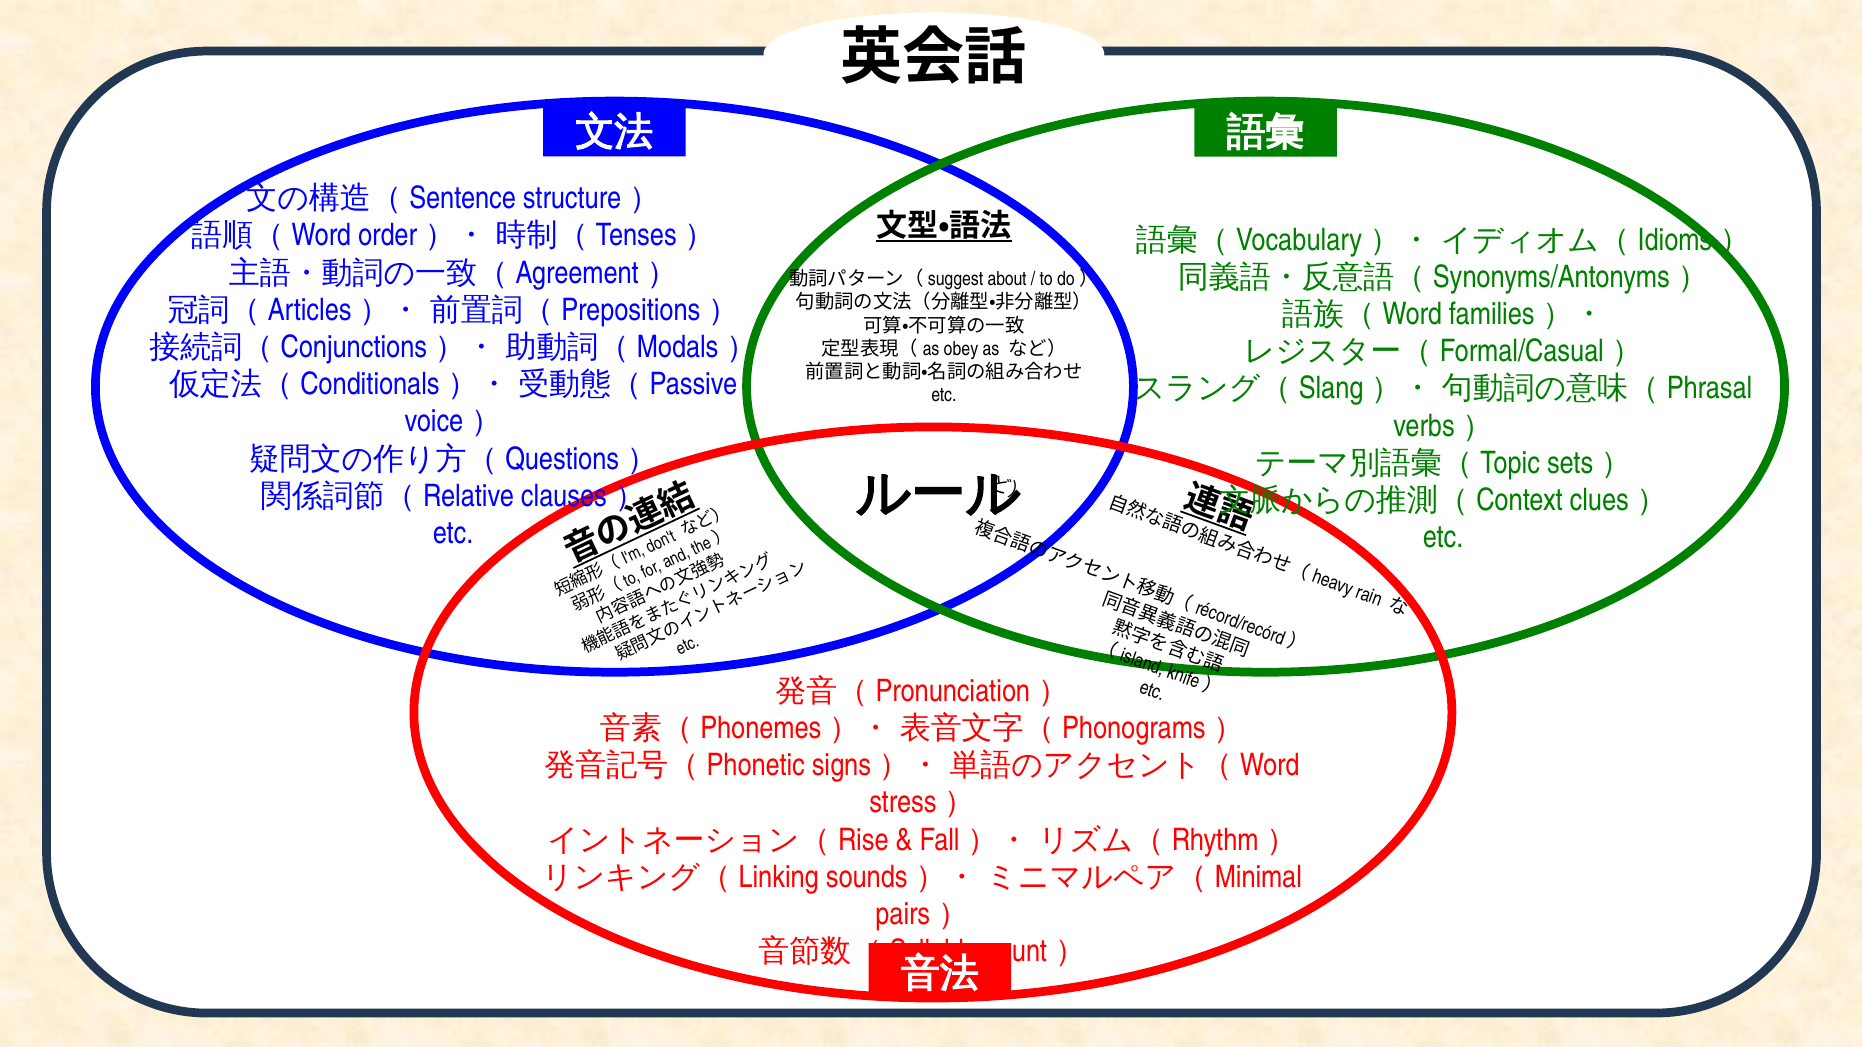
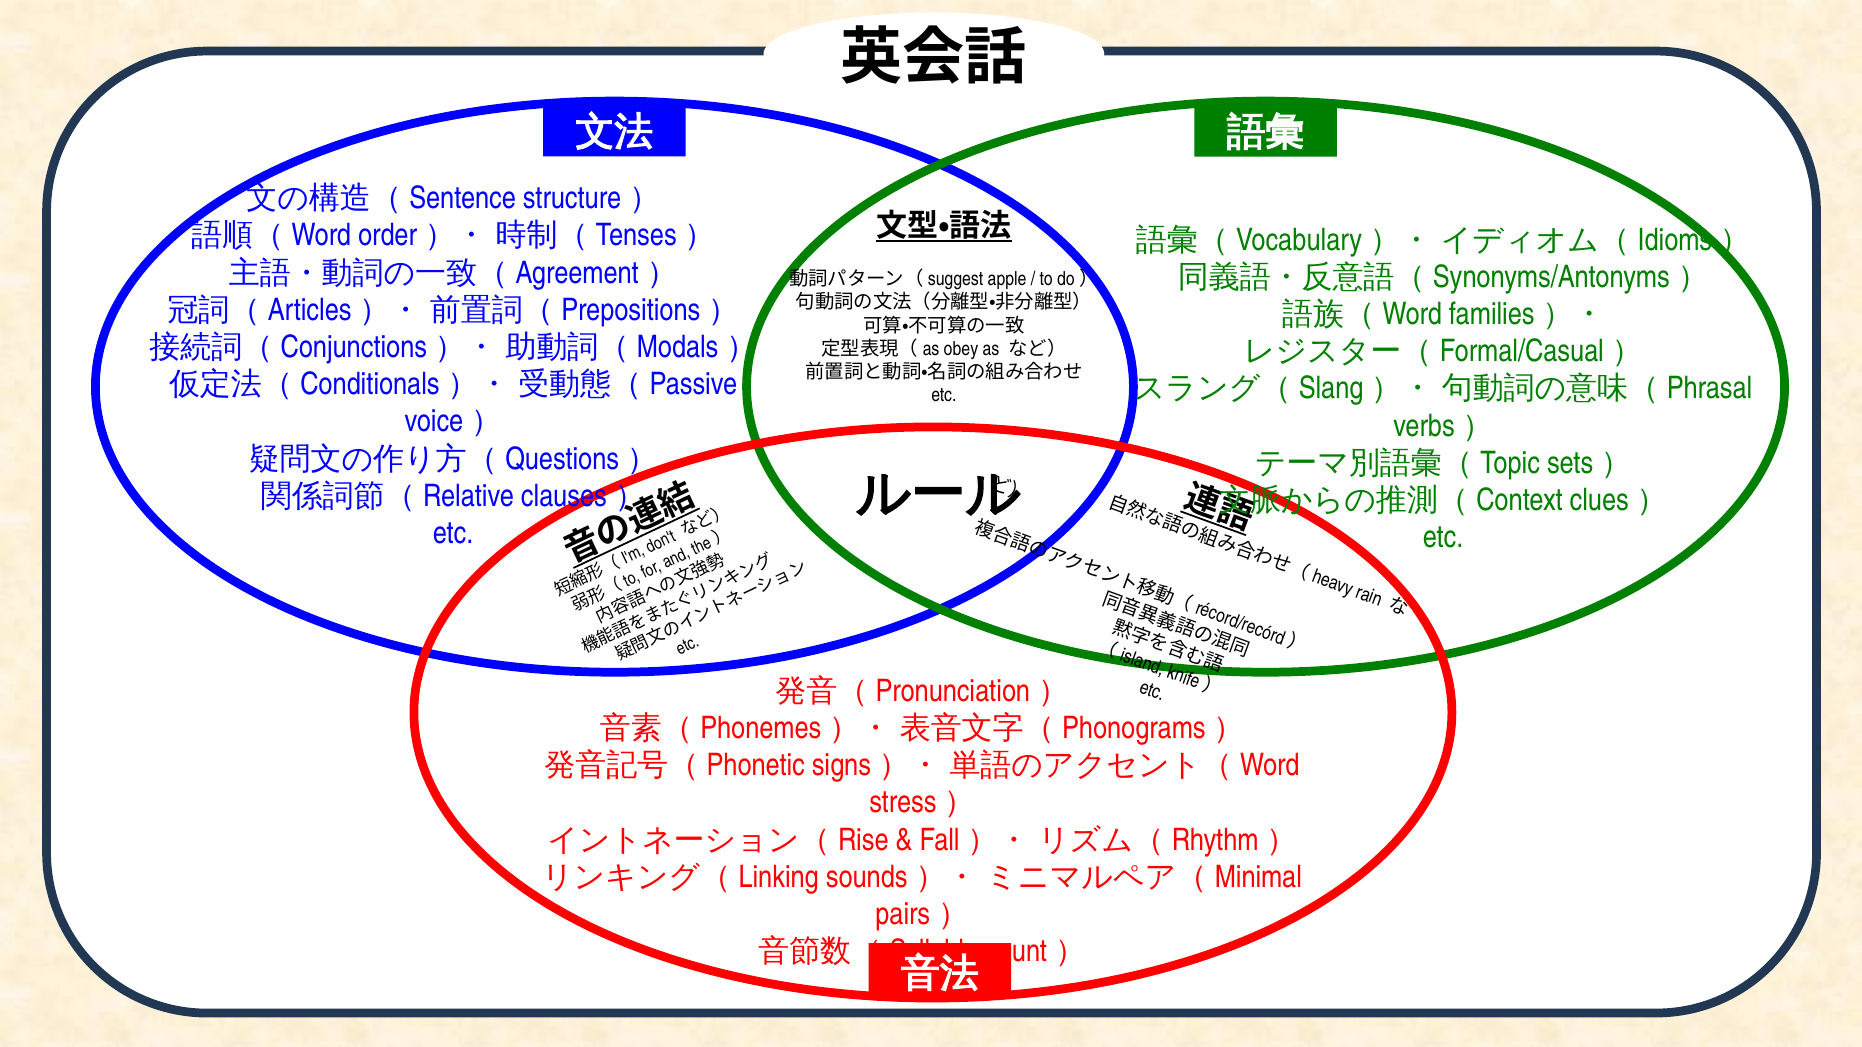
about: about -> apple (1007, 279)
